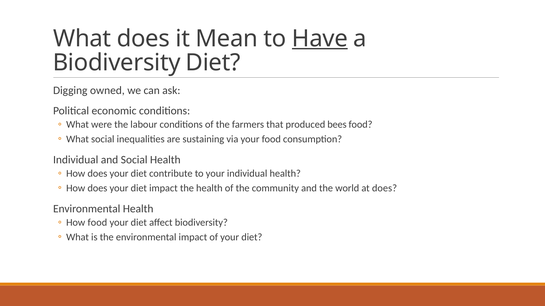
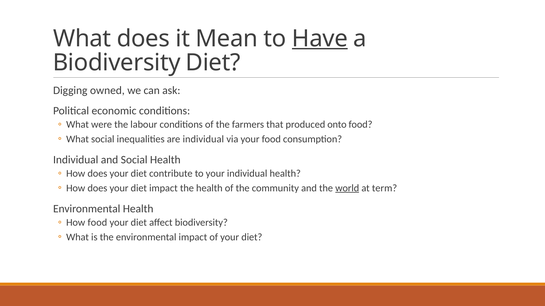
bees: bees -> onto (337, 125)
are sustaining: sustaining -> individual (203, 139)
world underline: none -> present (347, 188)
at does: does -> term (385, 188)
